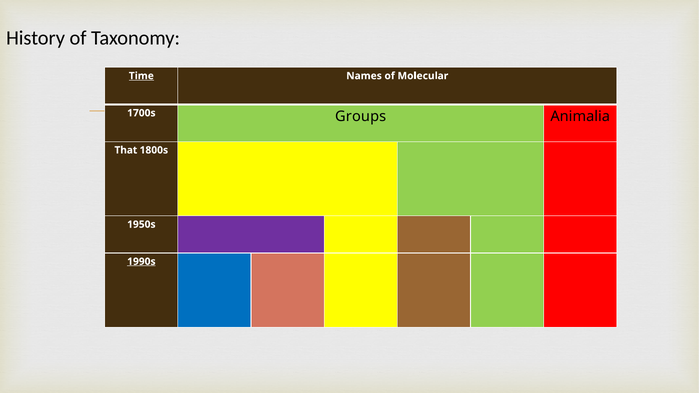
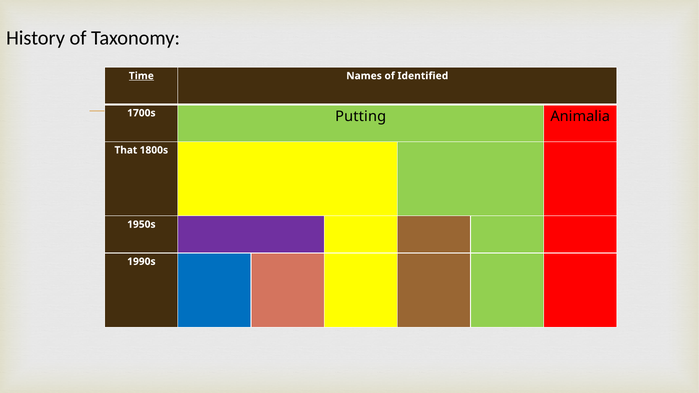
Molecular: Molecular -> Identified (423, 76)
Groups: Groups -> Putting (361, 117)
1990s underline: present -> none (141, 262)
